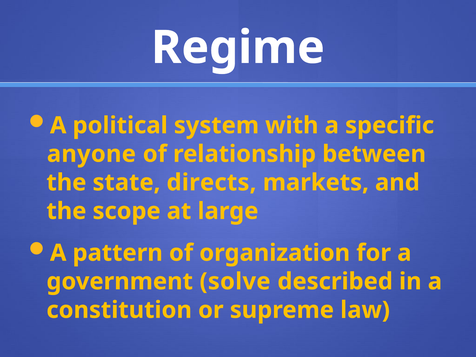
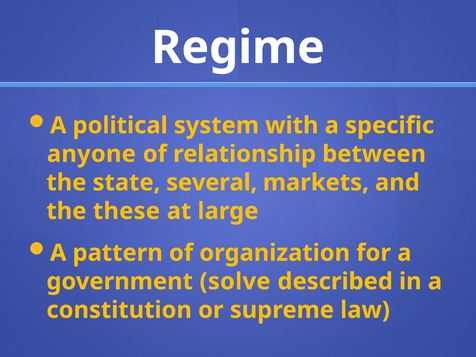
directs: directs -> several (212, 183)
scope: scope -> these (126, 211)
